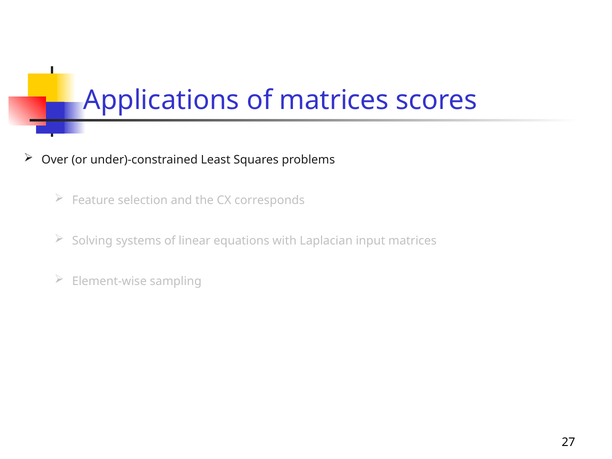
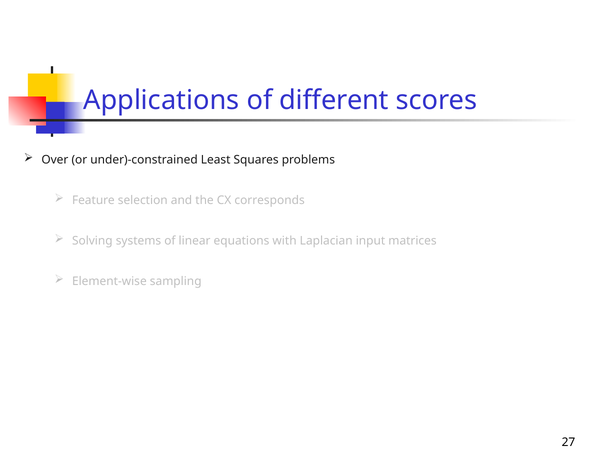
of matrices: matrices -> different (334, 100)
